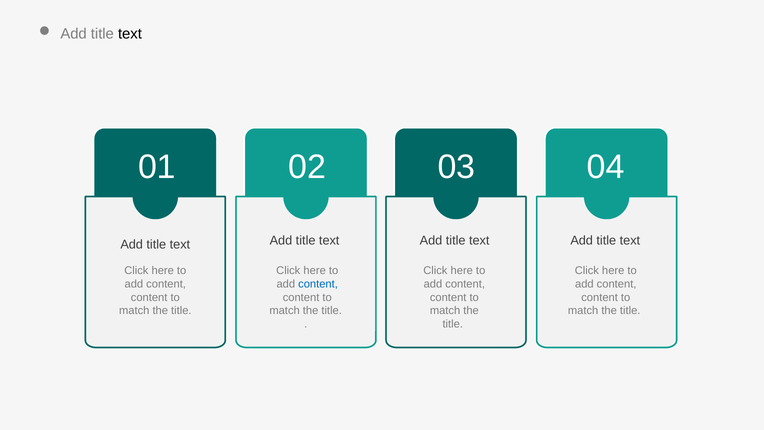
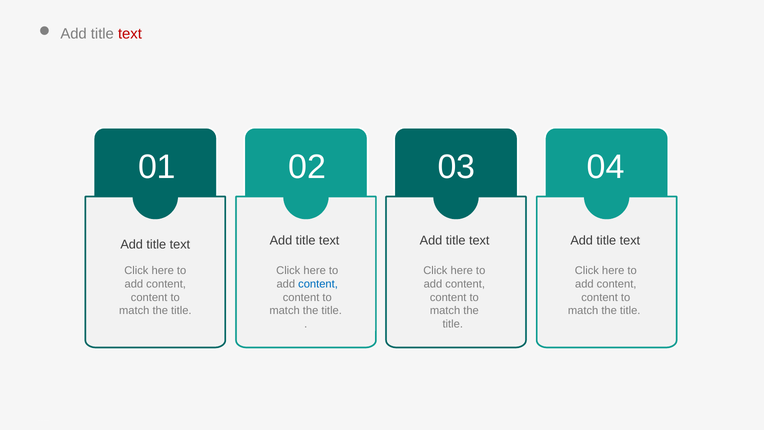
text colour: black -> red (130, 34)
